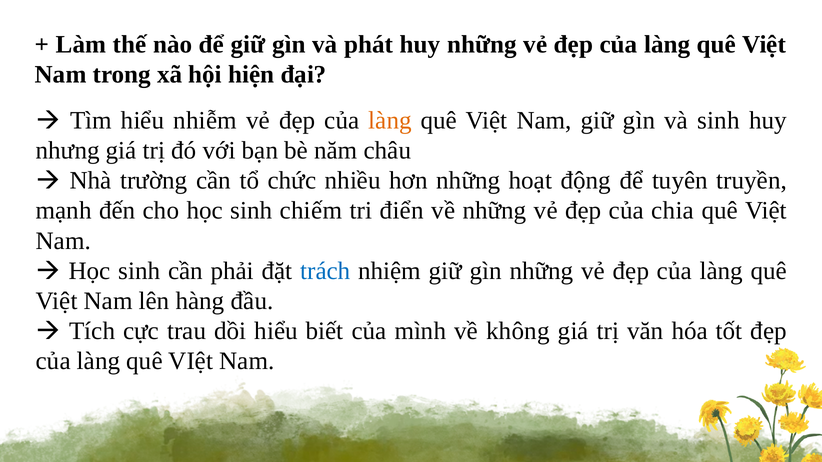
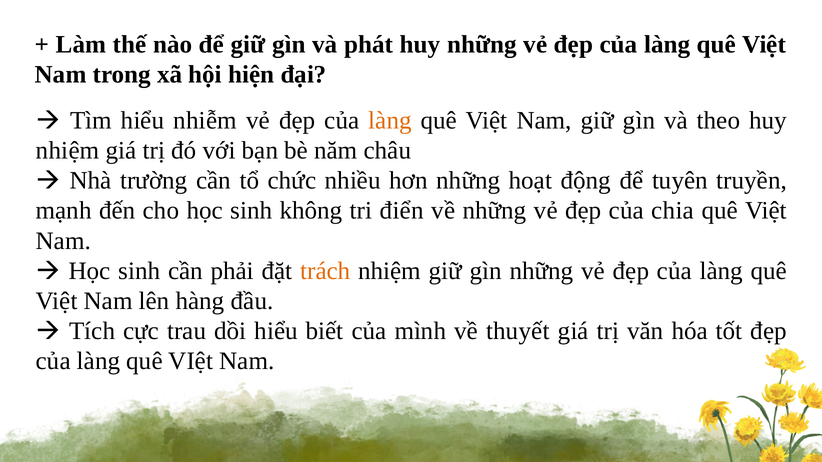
và sinh: sinh -> theo (719, 120)
nhưng: nhưng -> nhiệm (68, 151)
chiếm: chiếm -> không (311, 211)
trách colour: blue -> orange (325, 271)
không: không -> thuyết (518, 331)
